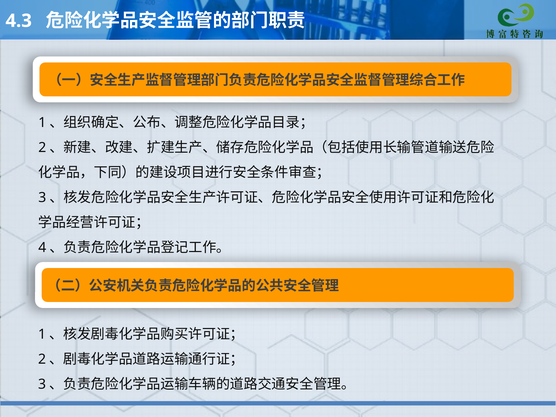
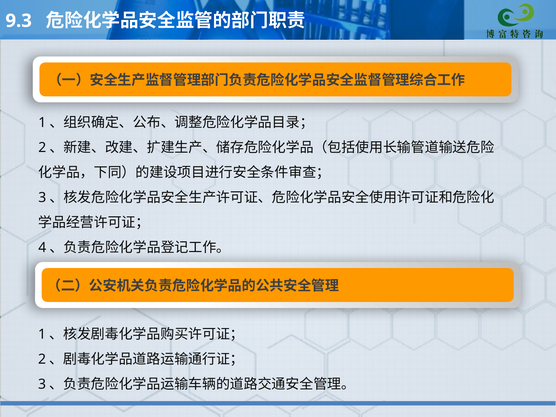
4.3: 4.3 -> 9.3 (19, 21)
